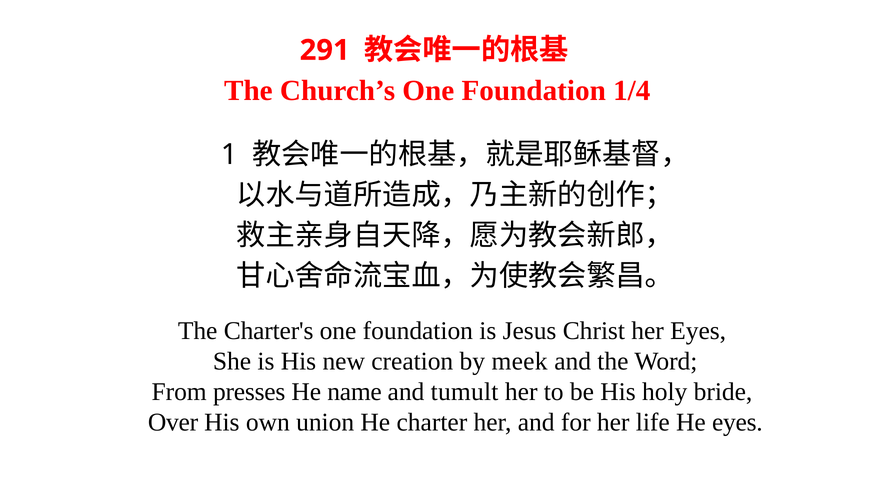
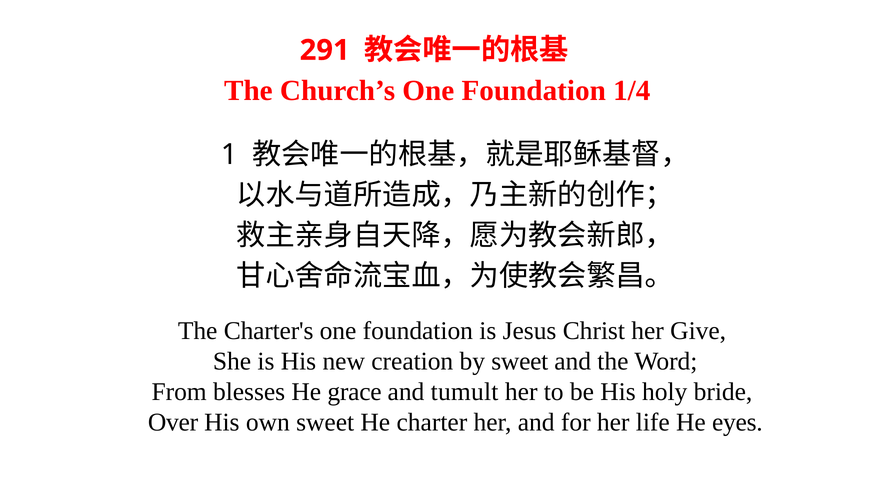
her Eyes: Eyes -> Give (698, 331)
by meek: meek -> sweet (520, 361)
presses: presses -> blesses (249, 392)
name: name -> grace (355, 392)
own union: union -> sweet (325, 423)
